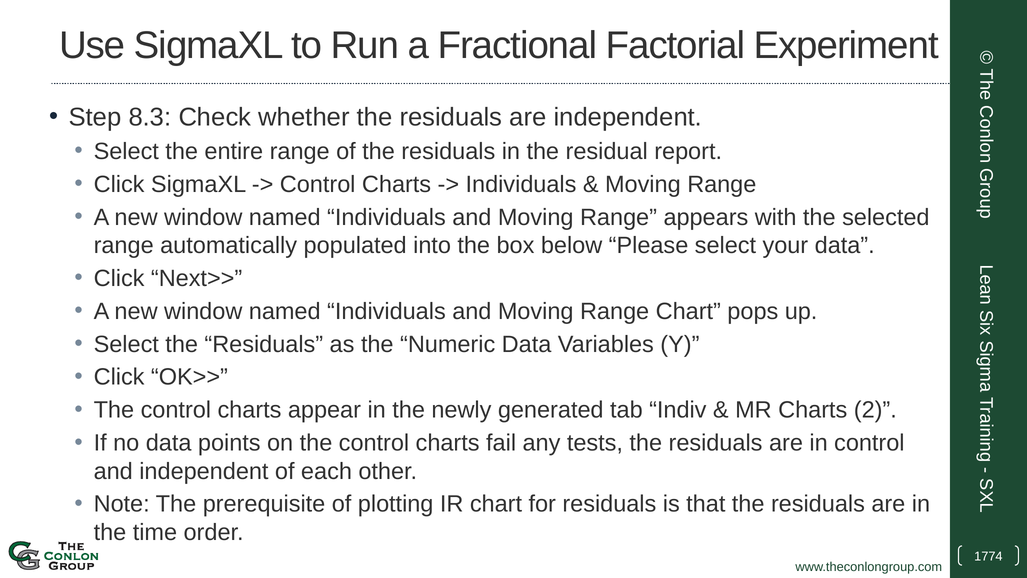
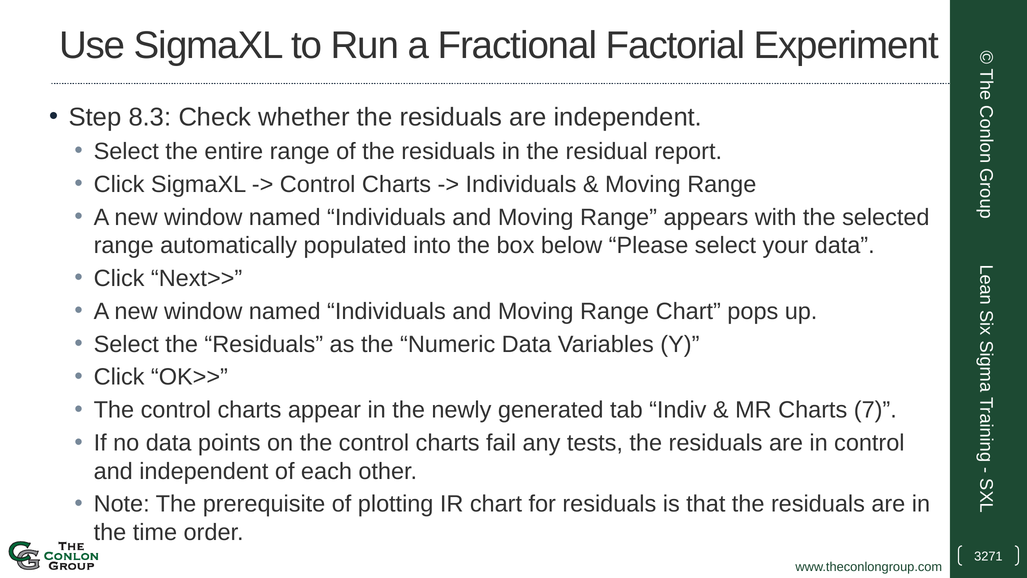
2: 2 -> 7 (875, 410)
1774: 1774 -> 3271 (988, 556)
